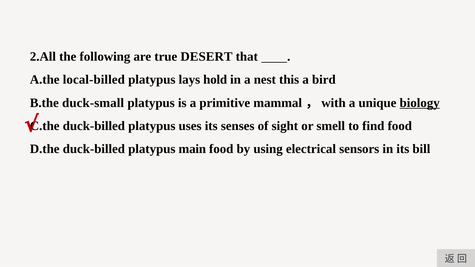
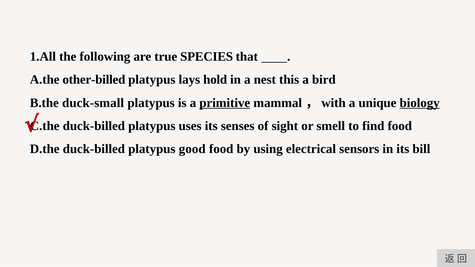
2.All: 2.All -> 1.All (43, 57)
DESERT: DESERT -> SPECIES (207, 57)
local-billed: local-billed -> other-billed (94, 80)
primitive underline: none -> present (225, 103)
main: main -> good (192, 149)
